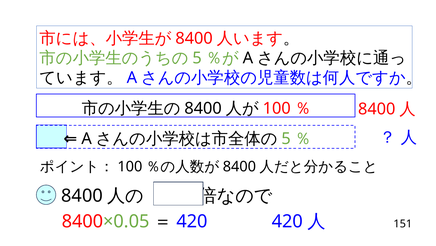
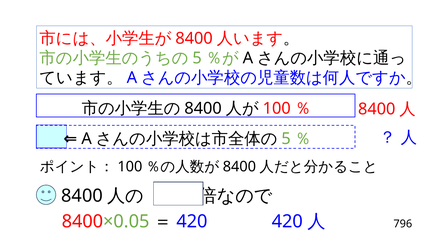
151: 151 -> 796 (403, 223)
